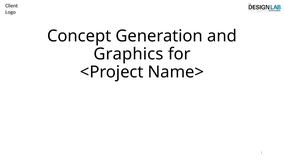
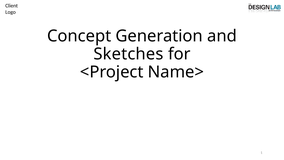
Graphics: Graphics -> Sketches (128, 54)
